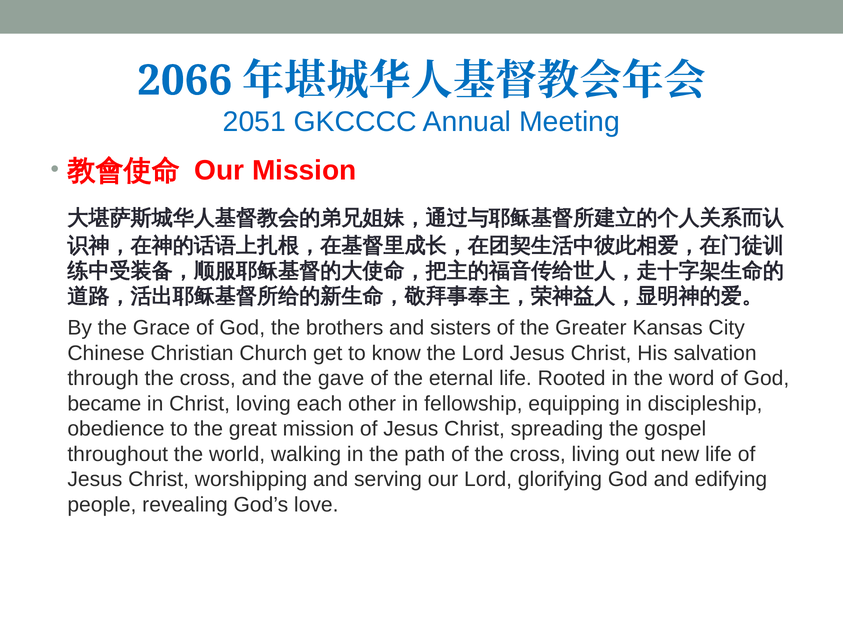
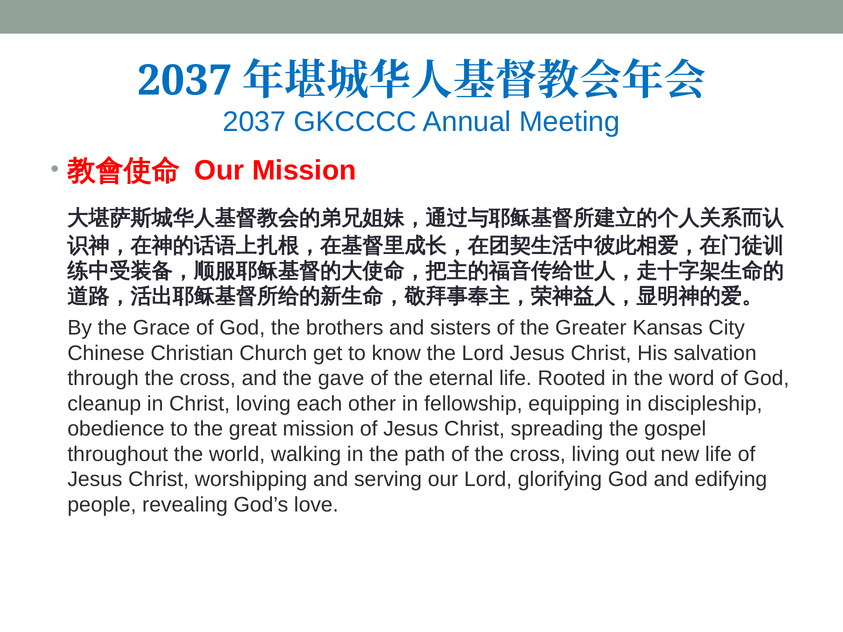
2066: 2066 -> 2037 (185, 81)
2051: 2051 -> 2037 (254, 122)
became: became -> cleanup (104, 404)
